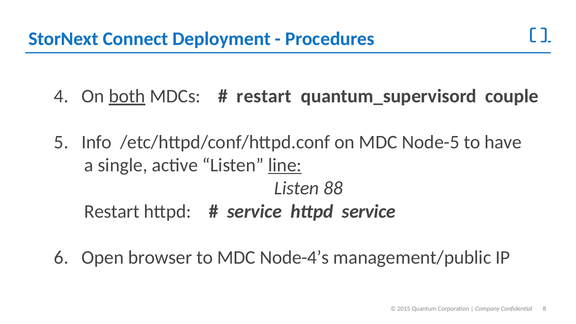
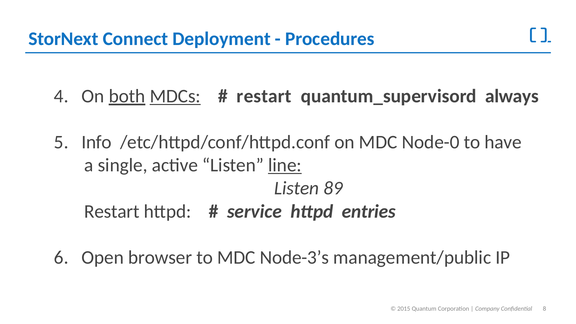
MDCs underline: none -> present (175, 96)
couple: couple -> always (512, 96)
Node-5: Node-5 -> Node-0 (431, 142)
88: 88 -> 89 (333, 188)
httpd service: service -> entries (369, 211)
Node-4’s: Node-4’s -> Node-3’s (294, 257)
